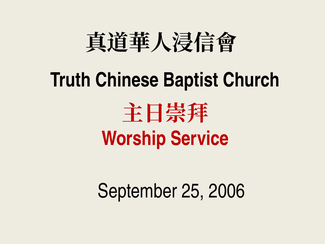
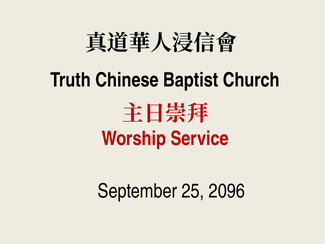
2006: 2006 -> 2096 (227, 191)
